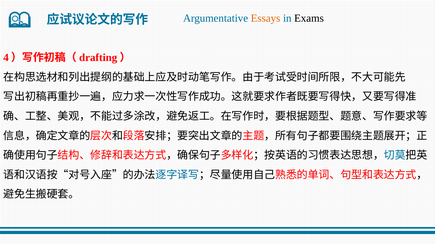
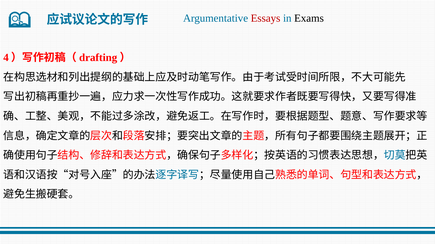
Essays colour: orange -> red (266, 18)
